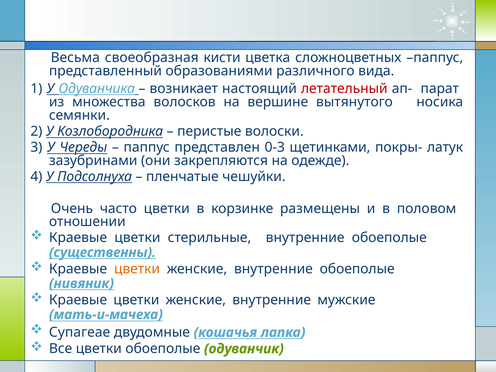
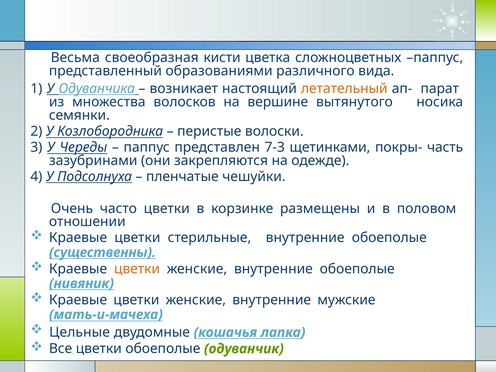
летательный colour: red -> orange (344, 88)
0-3: 0-3 -> 7-3 (275, 147)
латук: латук -> часть (445, 147)
Супагеае: Супагеае -> Цельные (80, 332)
